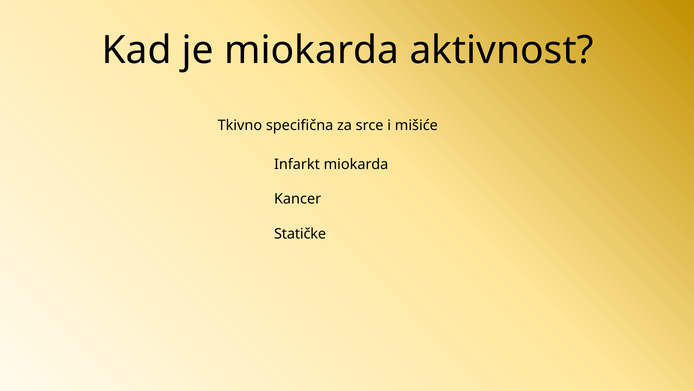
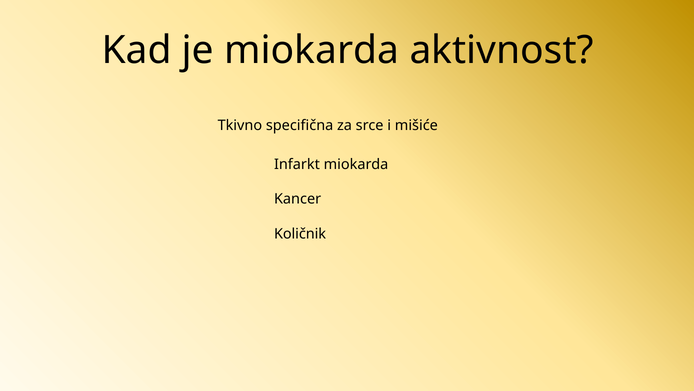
Statičke: Statičke -> Količnik (300, 233)
